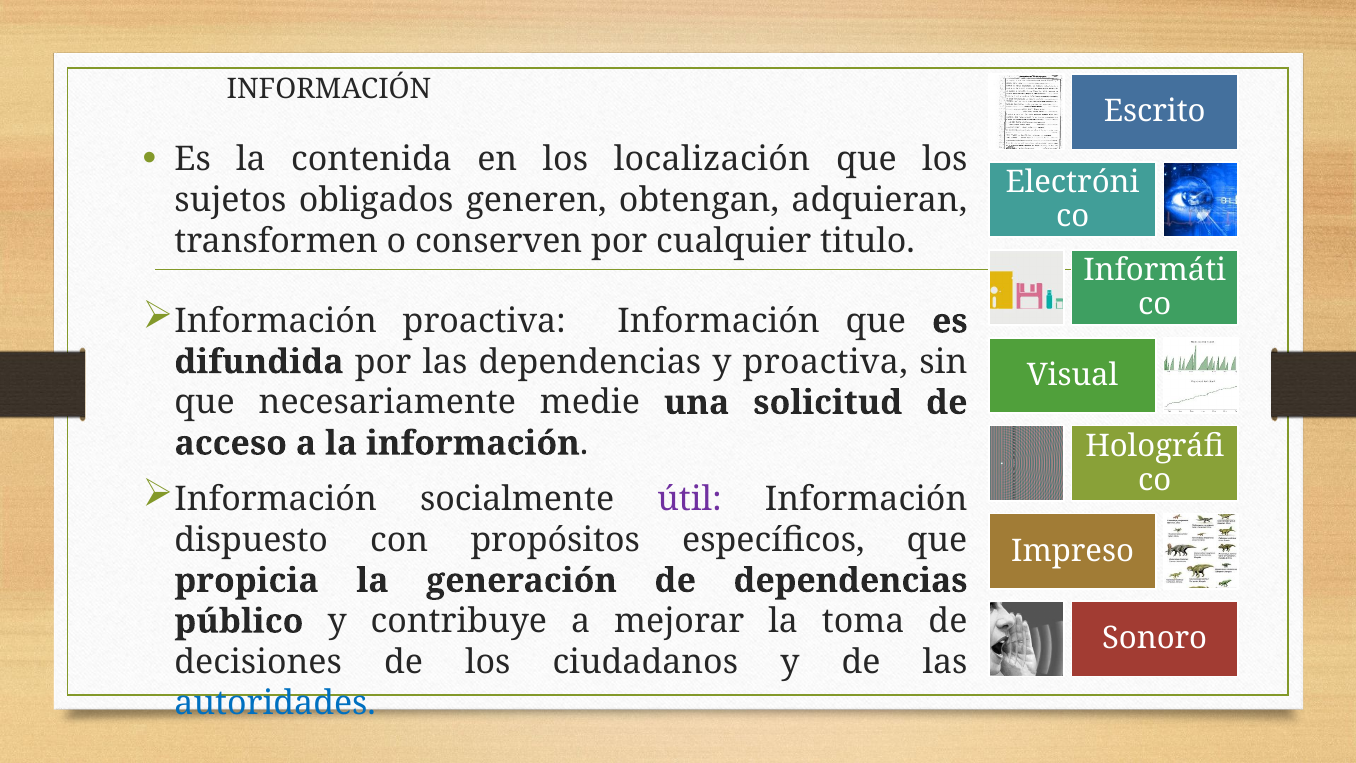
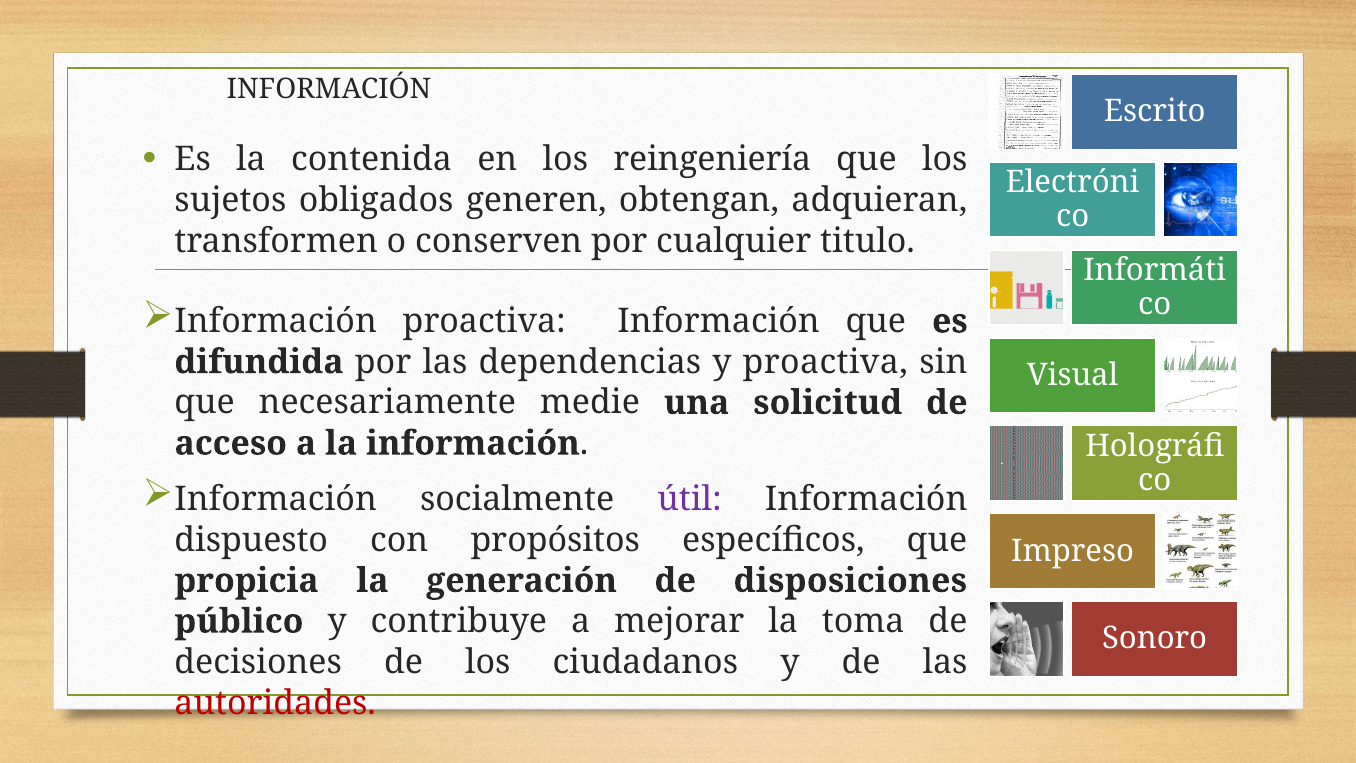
localización: localización -> reingeniería (712, 160)
de dependencias: dependencias -> disposiciones (850, 581)
autoridades colour: blue -> red (275, 703)
